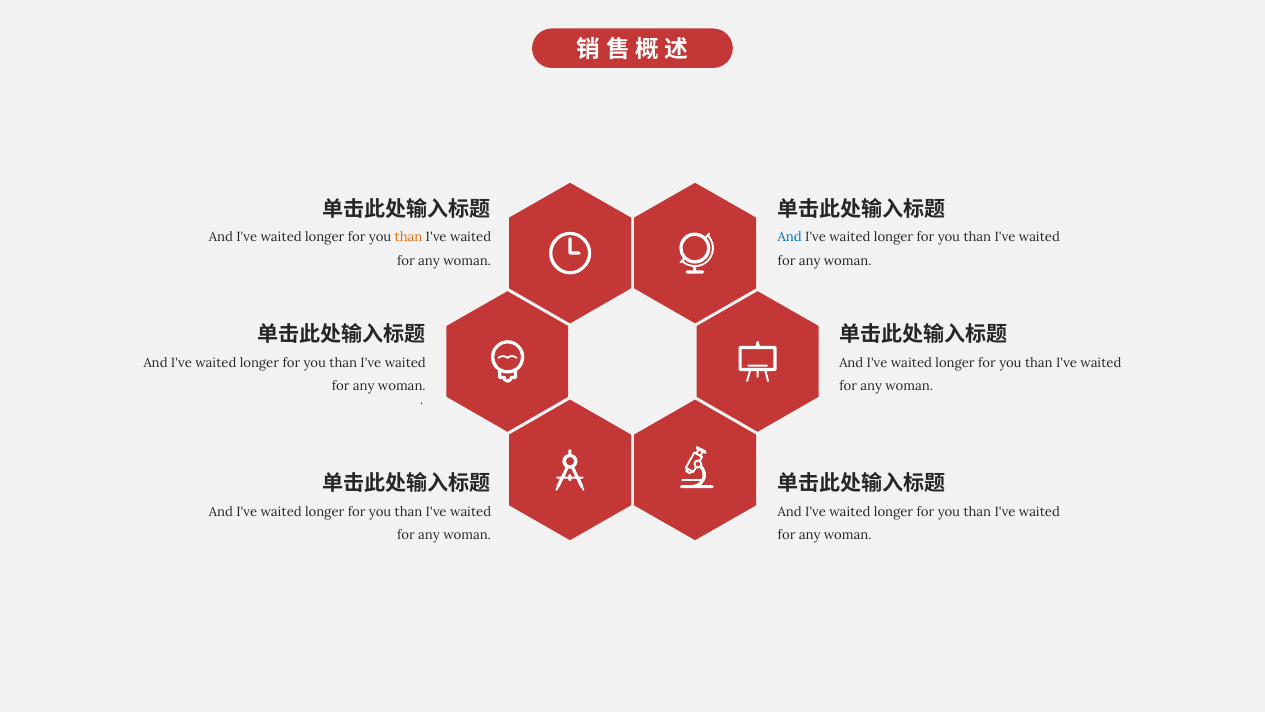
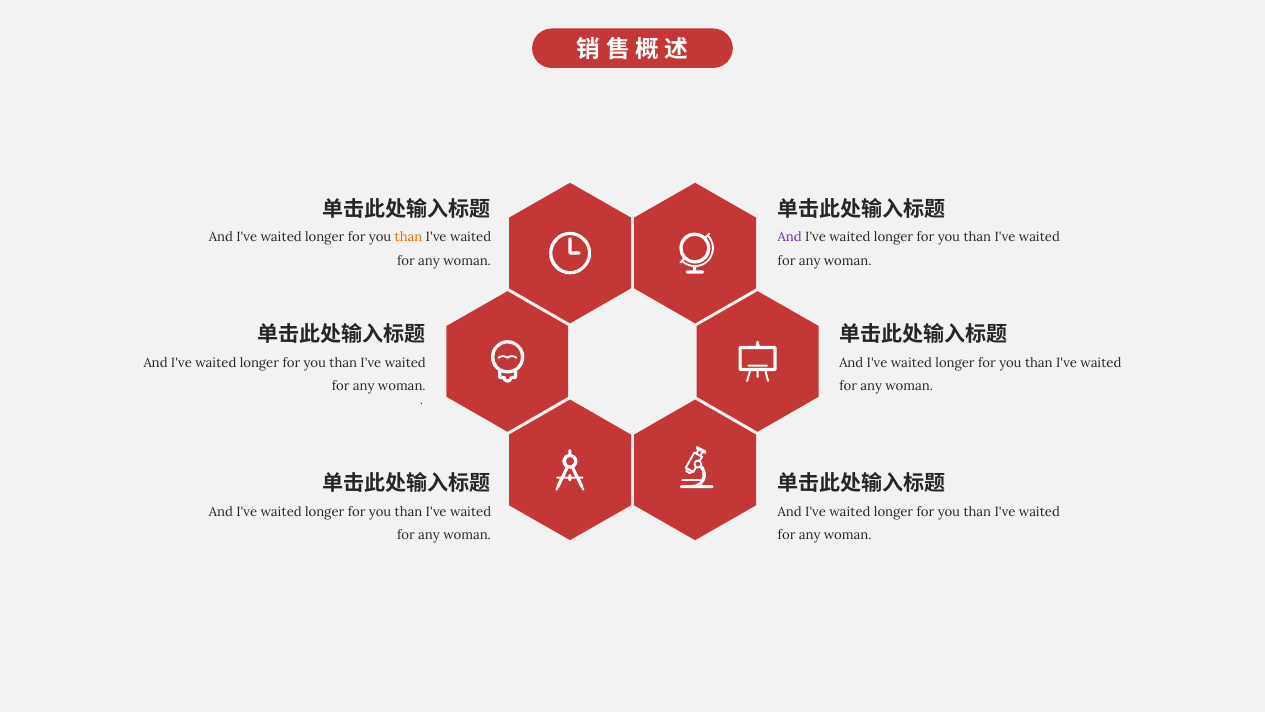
And colour: blue -> purple (790, 237)
